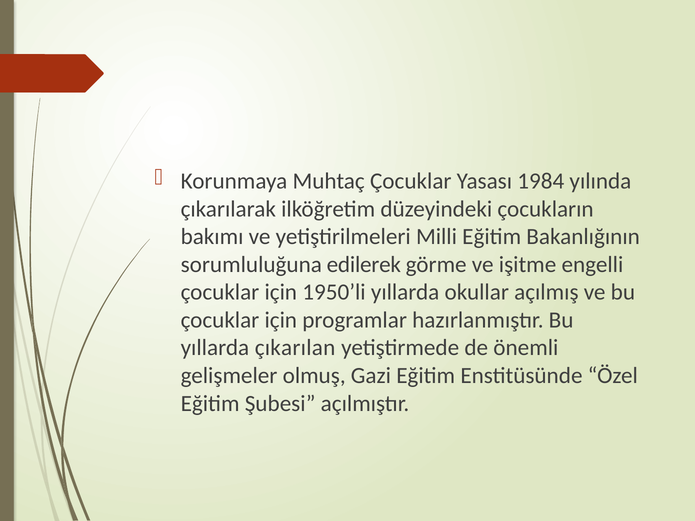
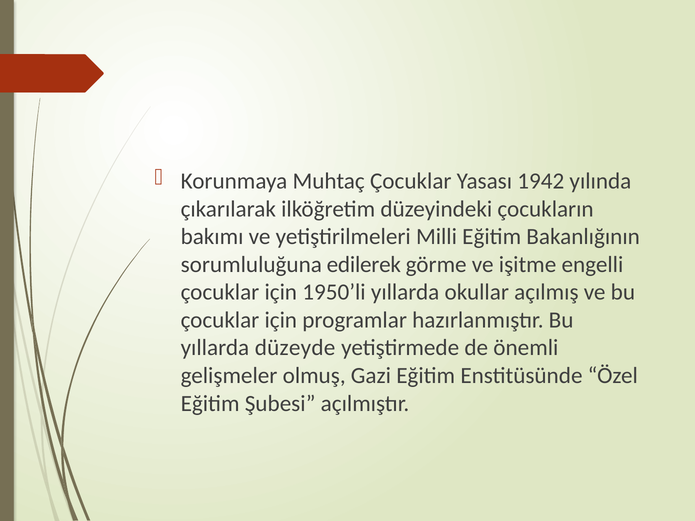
1984: 1984 -> 1942 (541, 181)
çıkarılan: çıkarılan -> düzeyde (295, 348)
